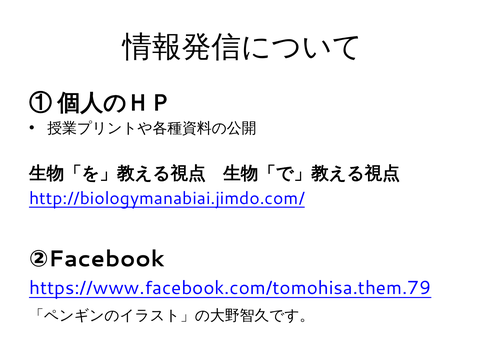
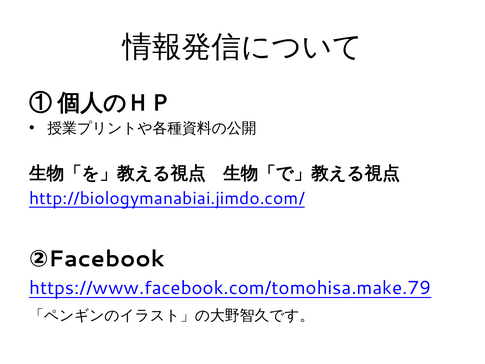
https://www.facebook.com/tomohisa.them.79: https://www.facebook.com/tomohisa.them.79 -> https://www.facebook.com/tomohisa.make.79 (230, 288)
